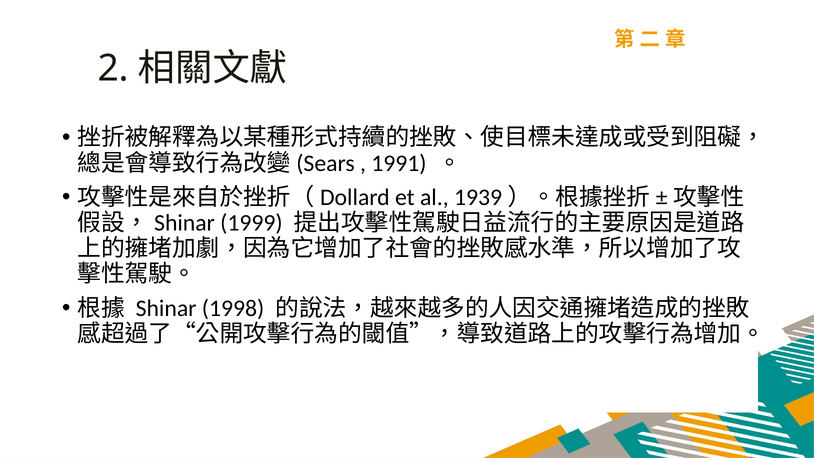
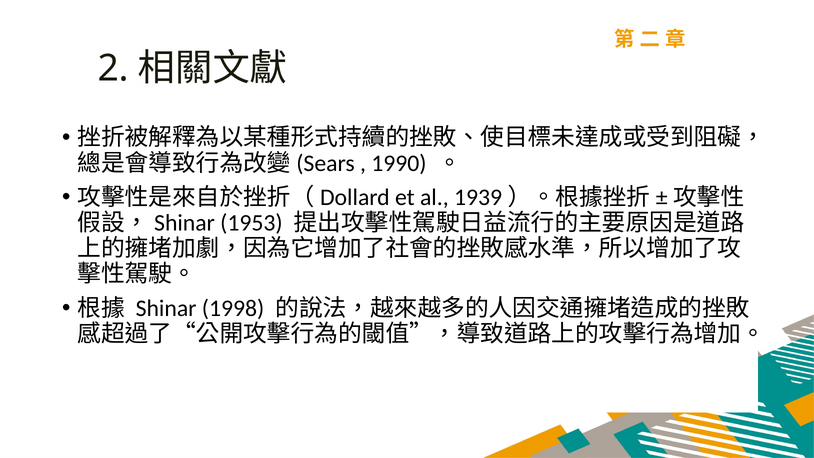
1991: 1991 -> 1990 (399, 163)
1999: 1999 -> 1953 (251, 223)
